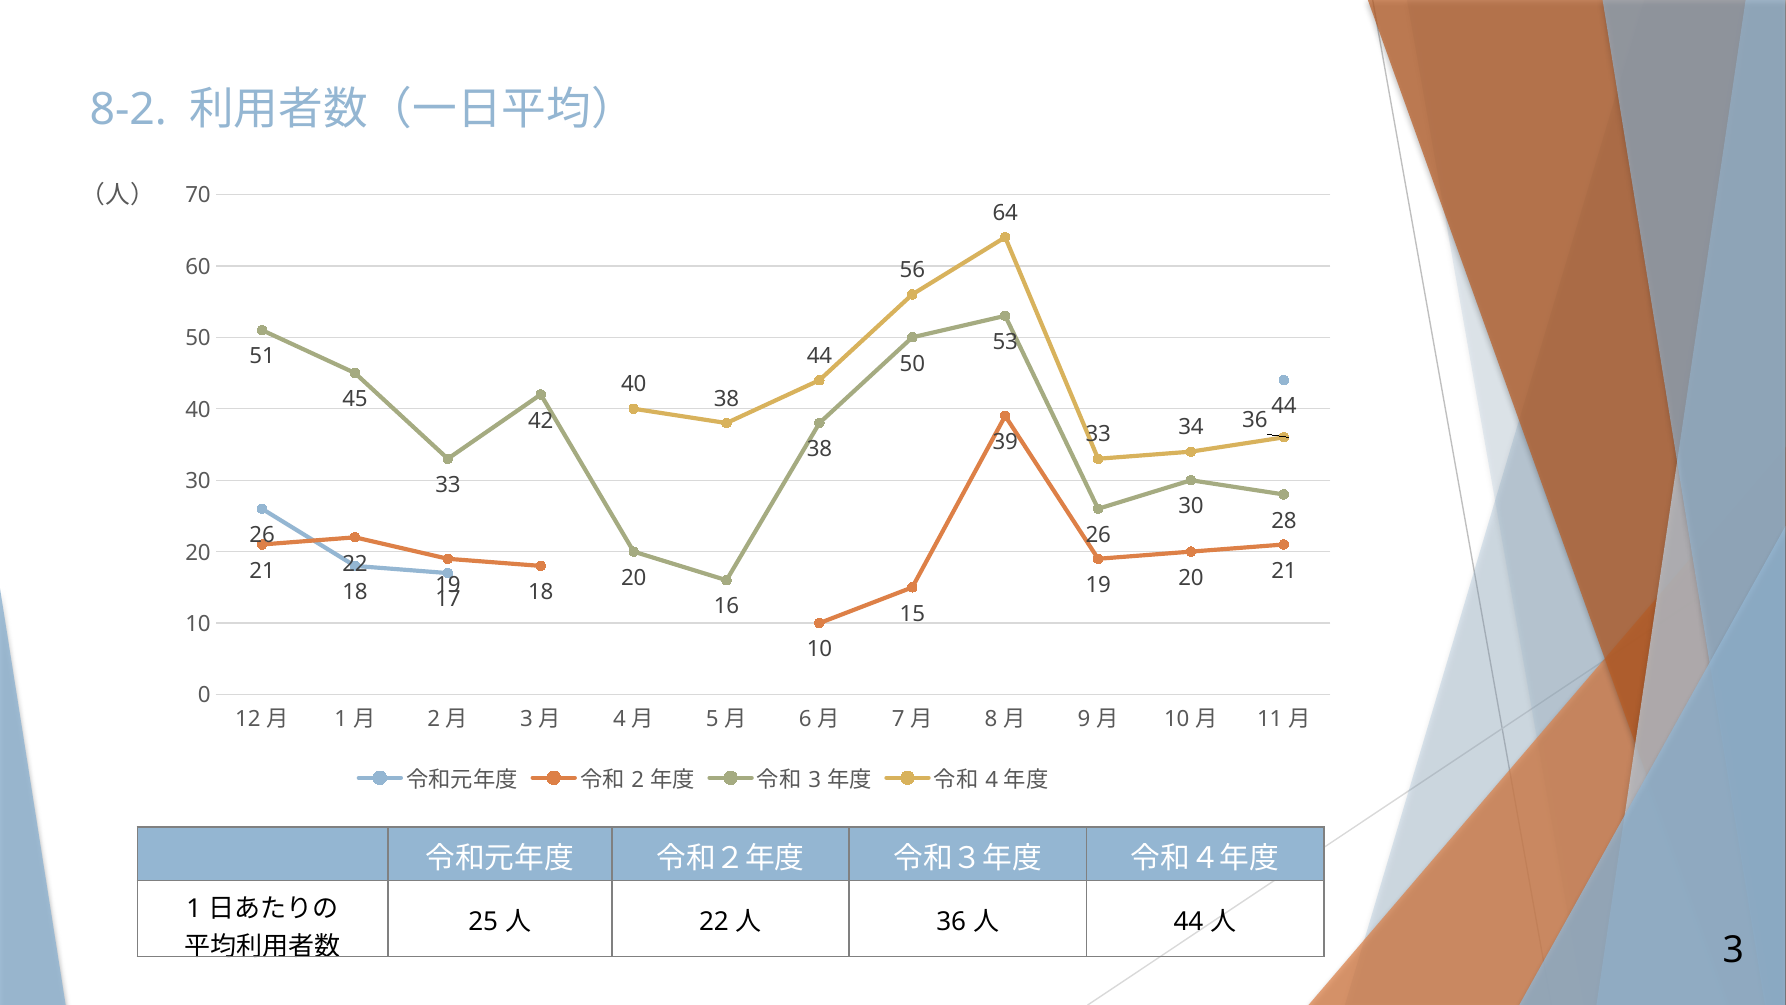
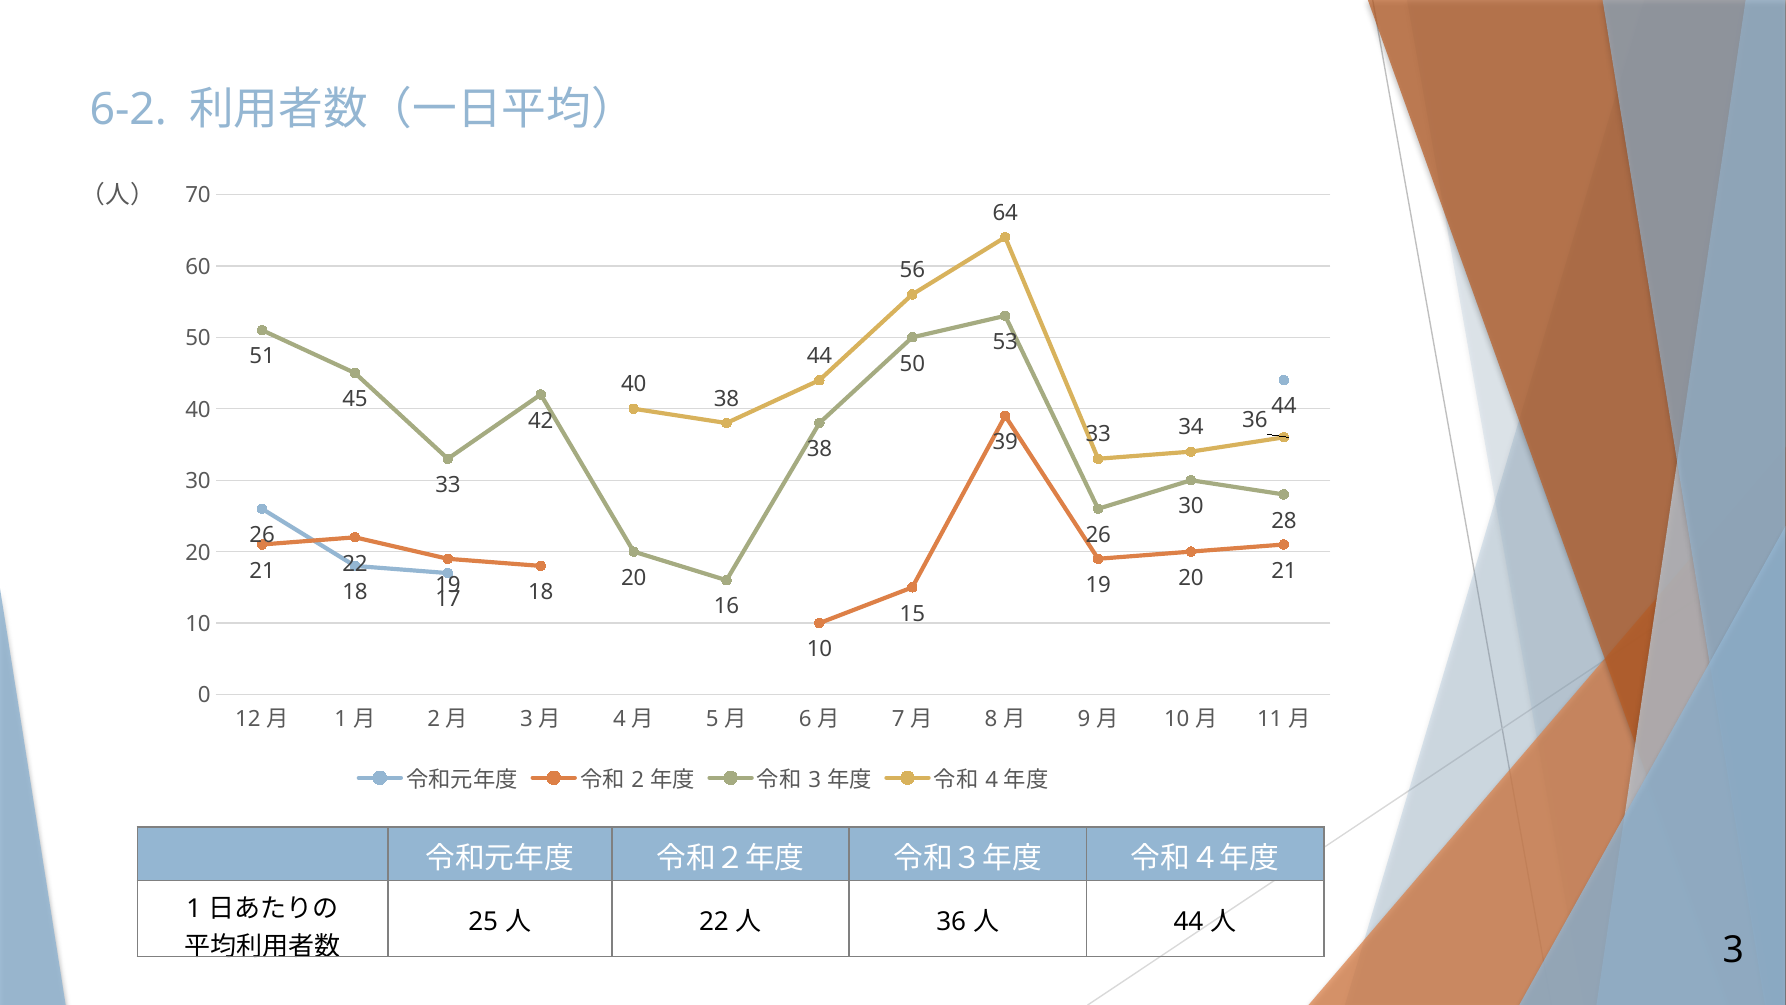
8-2: 8-2 -> 6-2 (128, 109)
